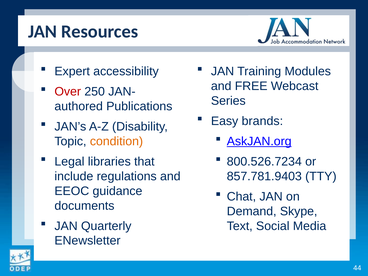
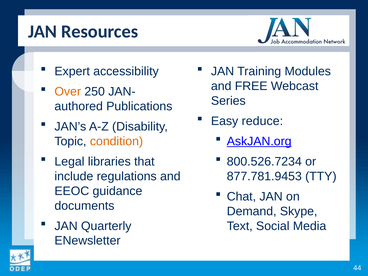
Over colour: red -> orange (68, 92)
brands: brands -> reduce (262, 121)
857.781.9403: 857.781.9403 -> 877.781.9453 (264, 176)
